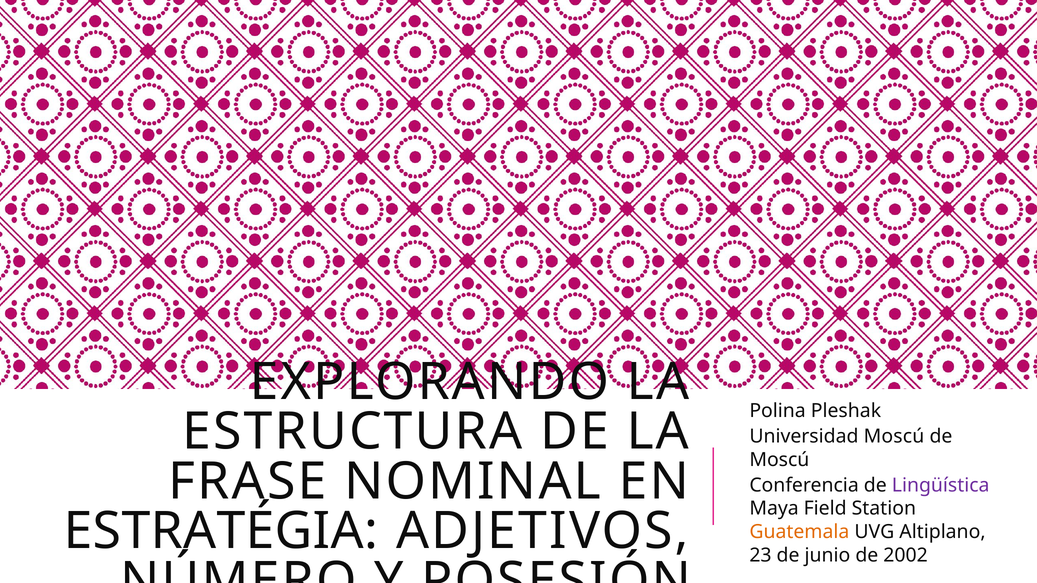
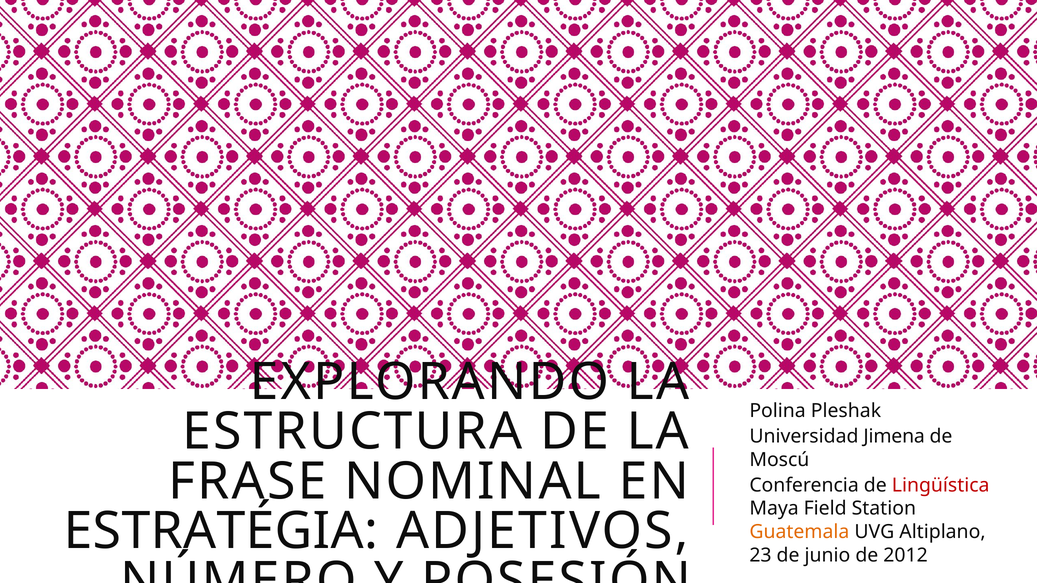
Universidad Moscú: Moscú -> Jimena (894, 437)
Lingüística colour: purple -> red (941, 485)
2002: 2002 -> 2012 (906, 555)
